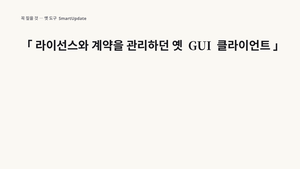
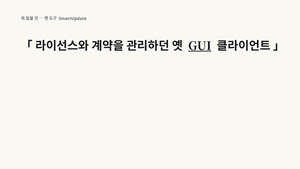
GUI underline: none -> present (200, 46)
